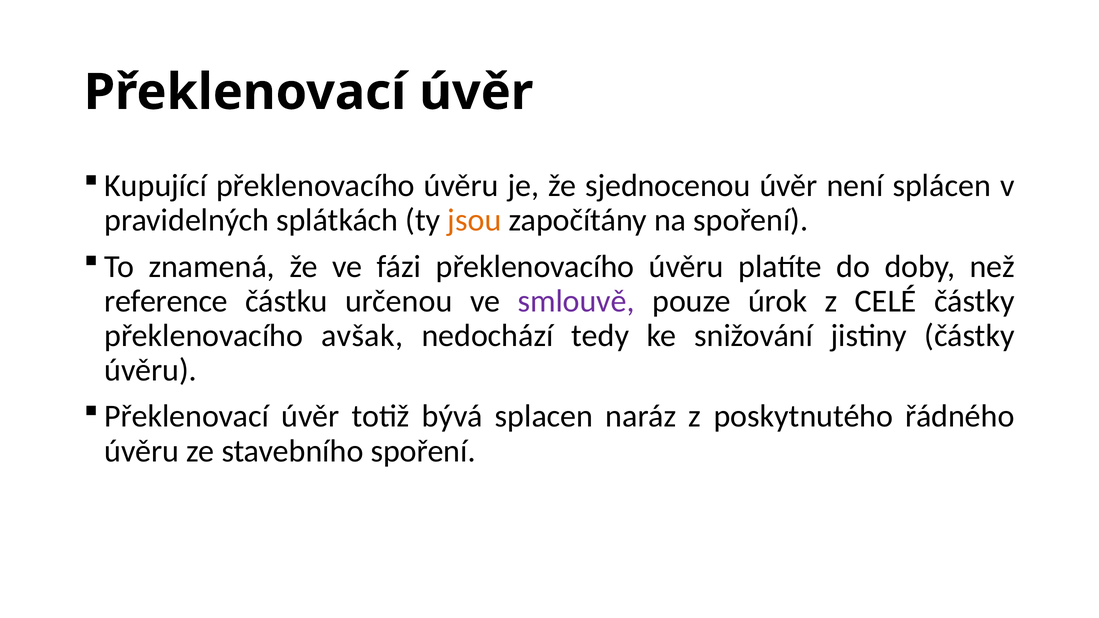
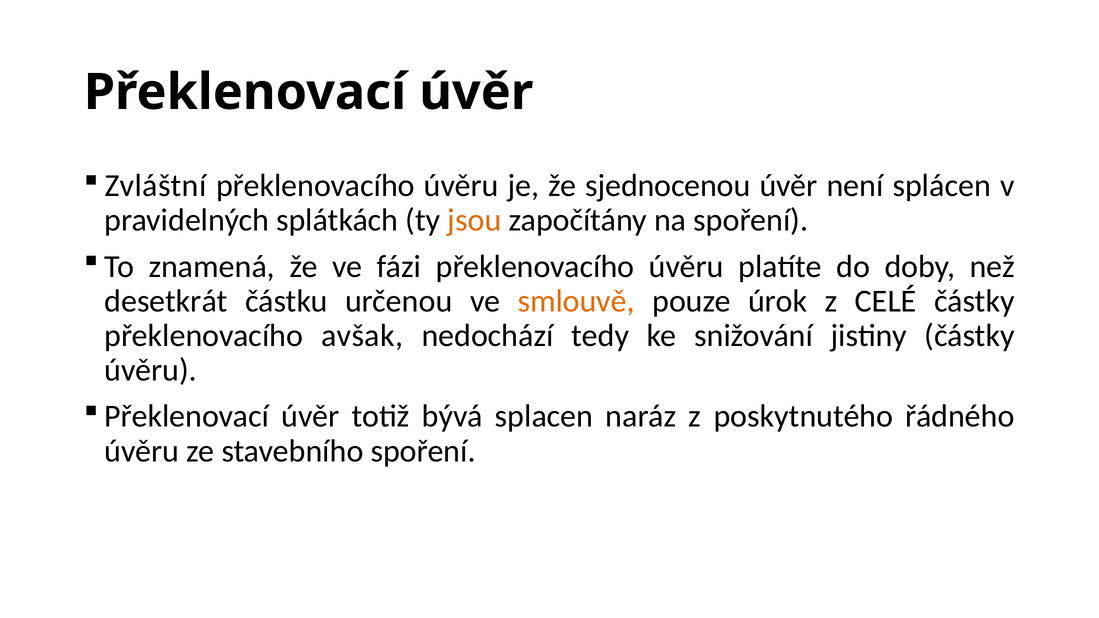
Kupující: Kupující -> Zvláštní (156, 186)
reference: reference -> desetkrát (166, 301)
smlouvě colour: purple -> orange (576, 301)
